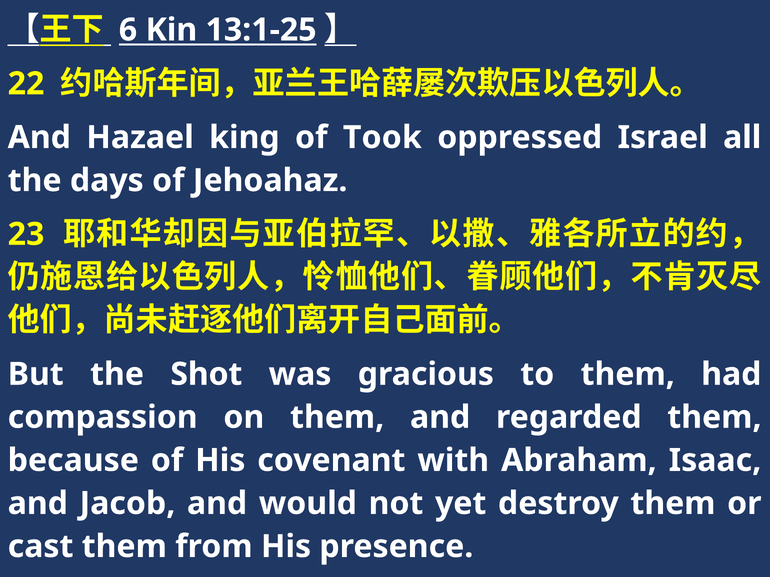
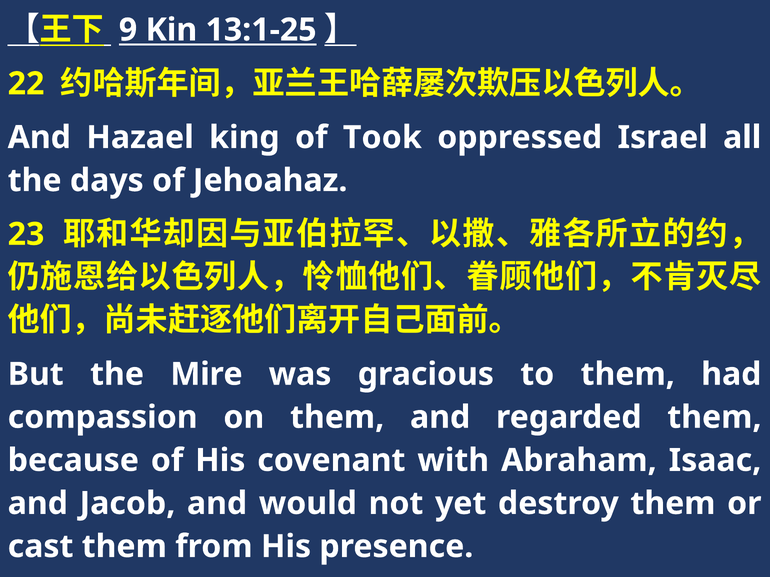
6: 6 -> 9 (128, 30)
Shot: Shot -> Mire (206, 375)
